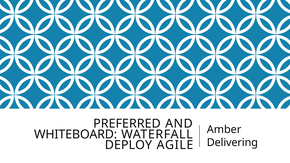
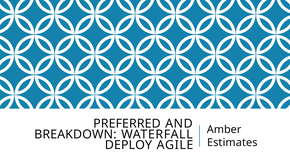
WHITEBOARD: WHITEBOARD -> BREAKDOWN (75, 134)
Delivering: Delivering -> Estimates (232, 143)
